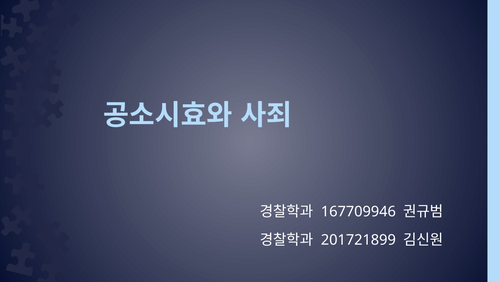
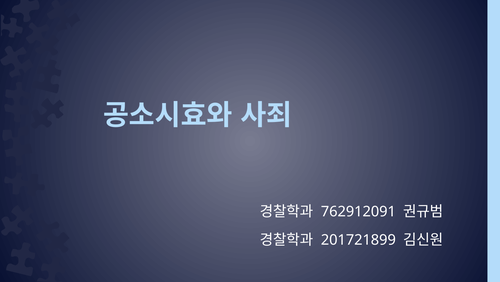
167709946: 167709946 -> 762912091 (358, 211)
